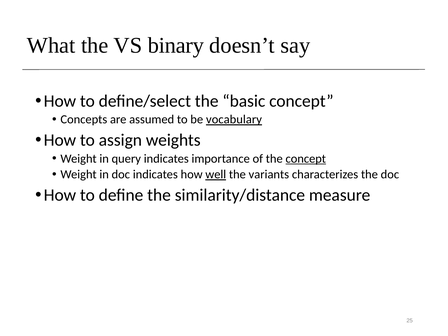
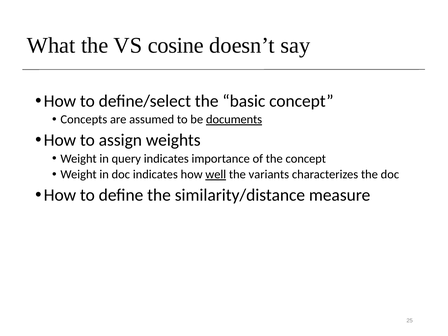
binary: binary -> cosine (176, 45)
vocabulary: vocabulary -> documents (234, 119)
concept underline: present -> none (306, 159)
